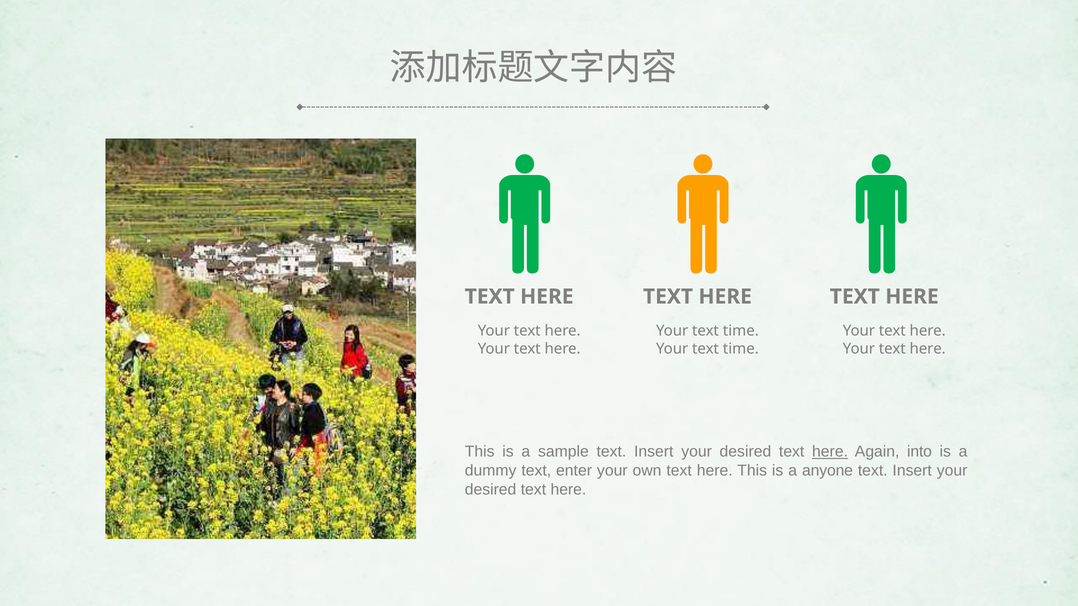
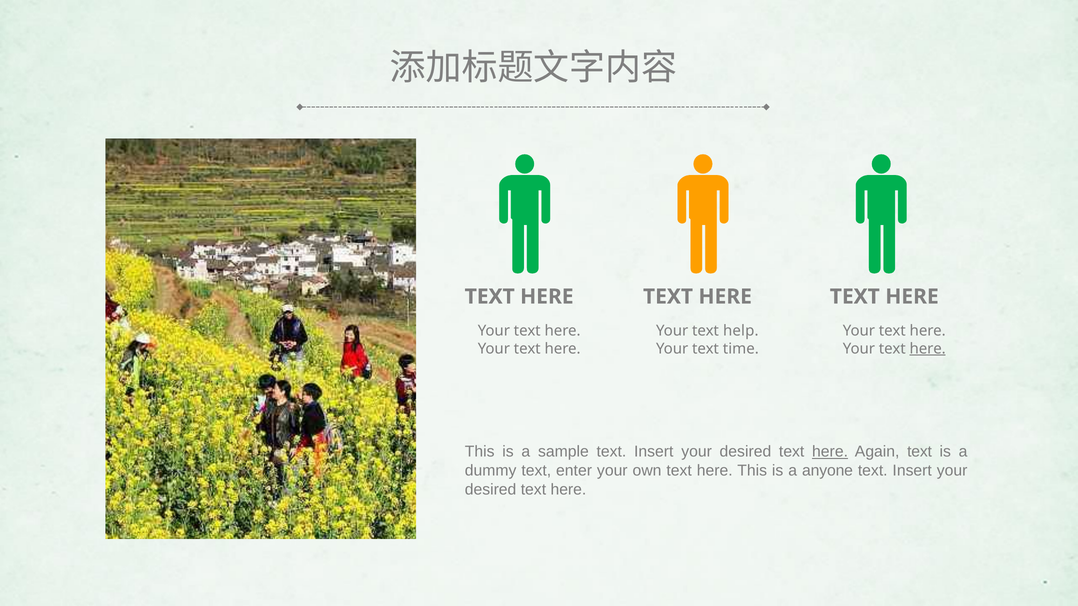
time: time -> help (741, 331)
here underline: none -> present (928, 349)
Again into: into -> text (920, 452)
